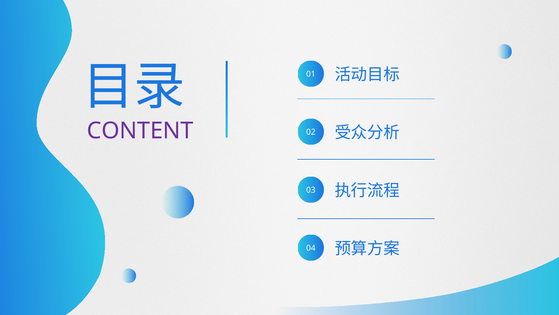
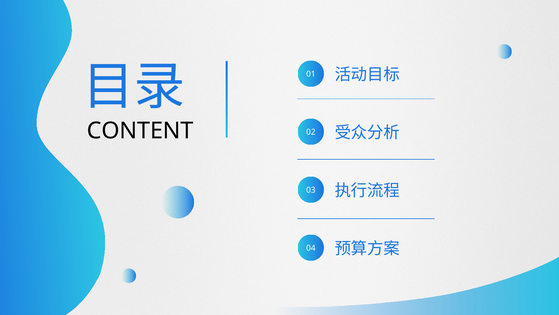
CONTENT colour: purple -> black (140, 130)
